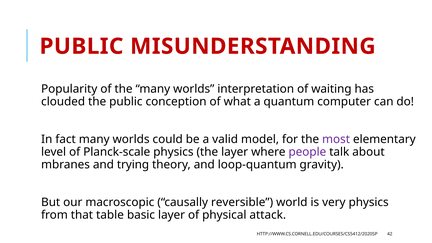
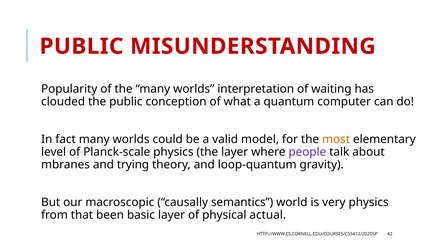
most colour: purple -> orange (336, 139)
reversible: reversible -> semantics (242, 202)
table: table -> been (110, 215)
attack: attack -> actual (268, 215)
